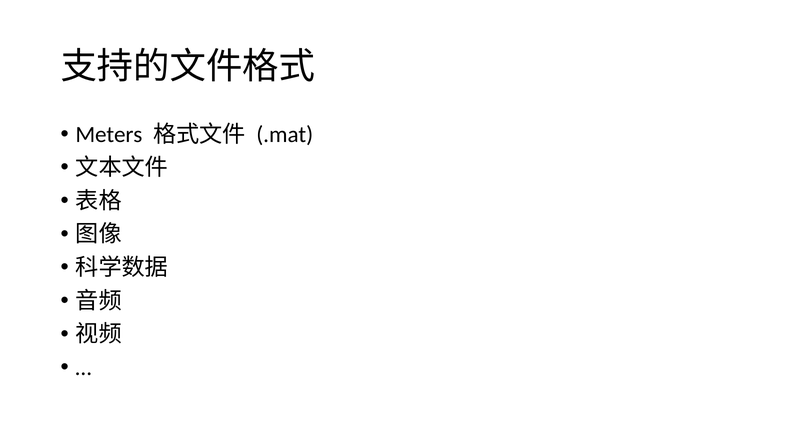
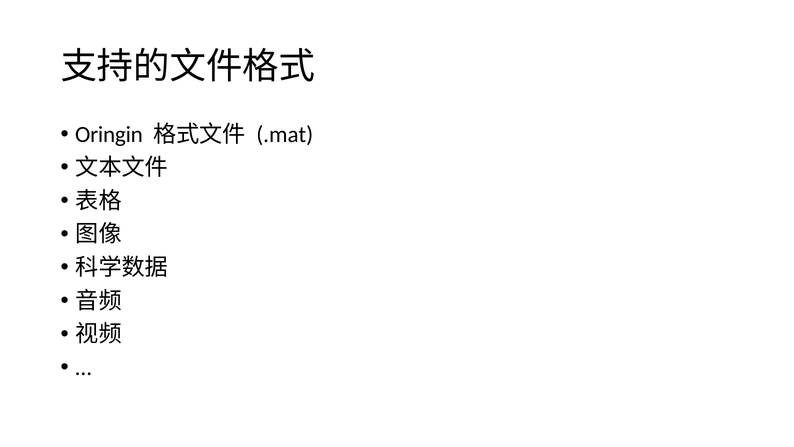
Meters: Meters -> Oringin (109, 134)
